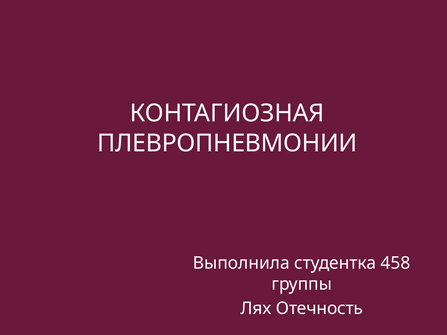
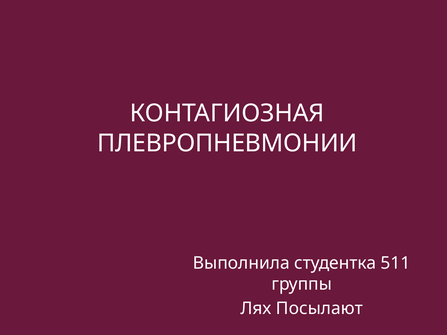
458: 458 -> 511 (396, 263)
Отечность: Отечность -> Посылают (319, 309)
